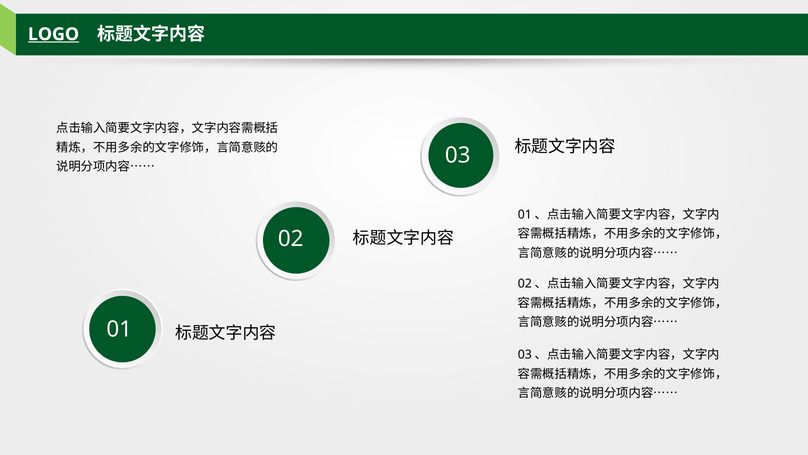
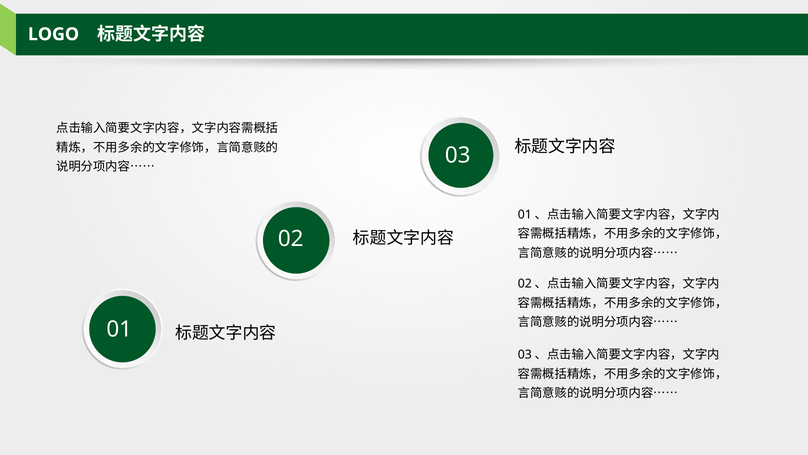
LOGO underline: present -> none (54, 34)
